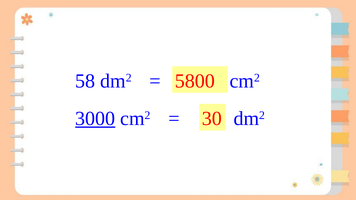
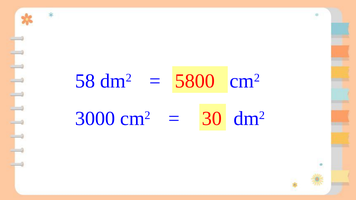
3000 underline: present -> none (95, 119)
